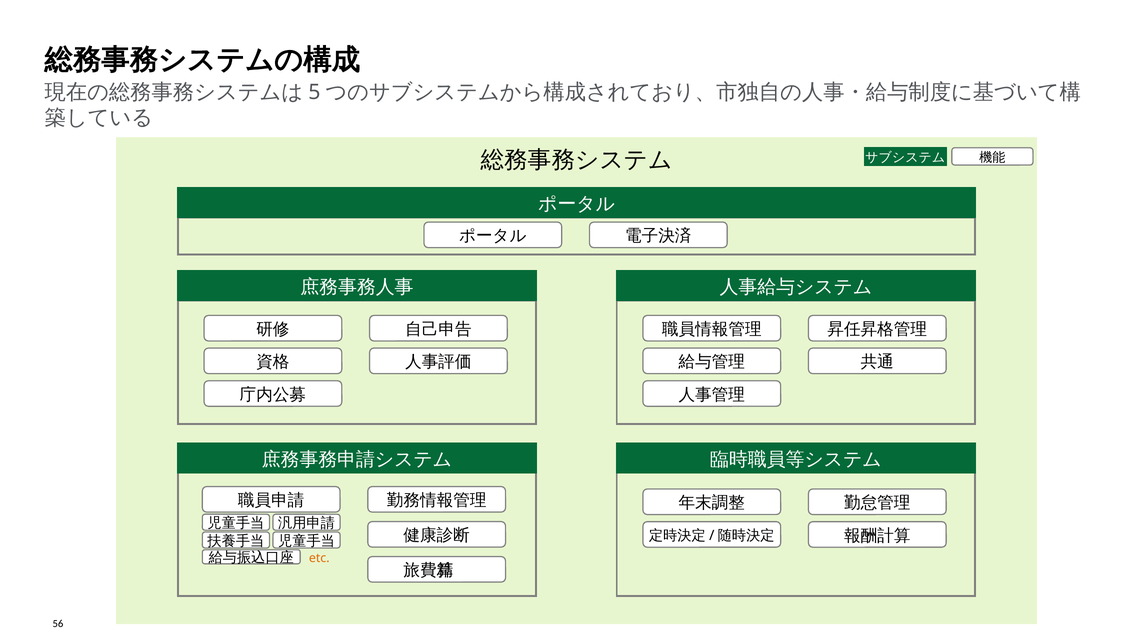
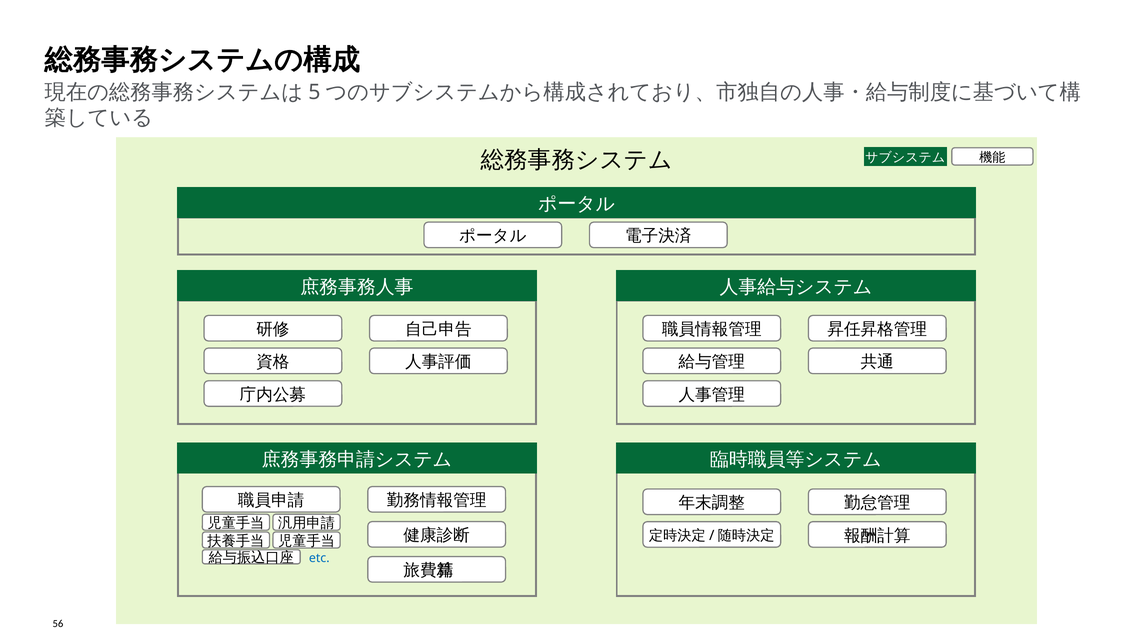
etc colour: orange -> blue (319, 558)
